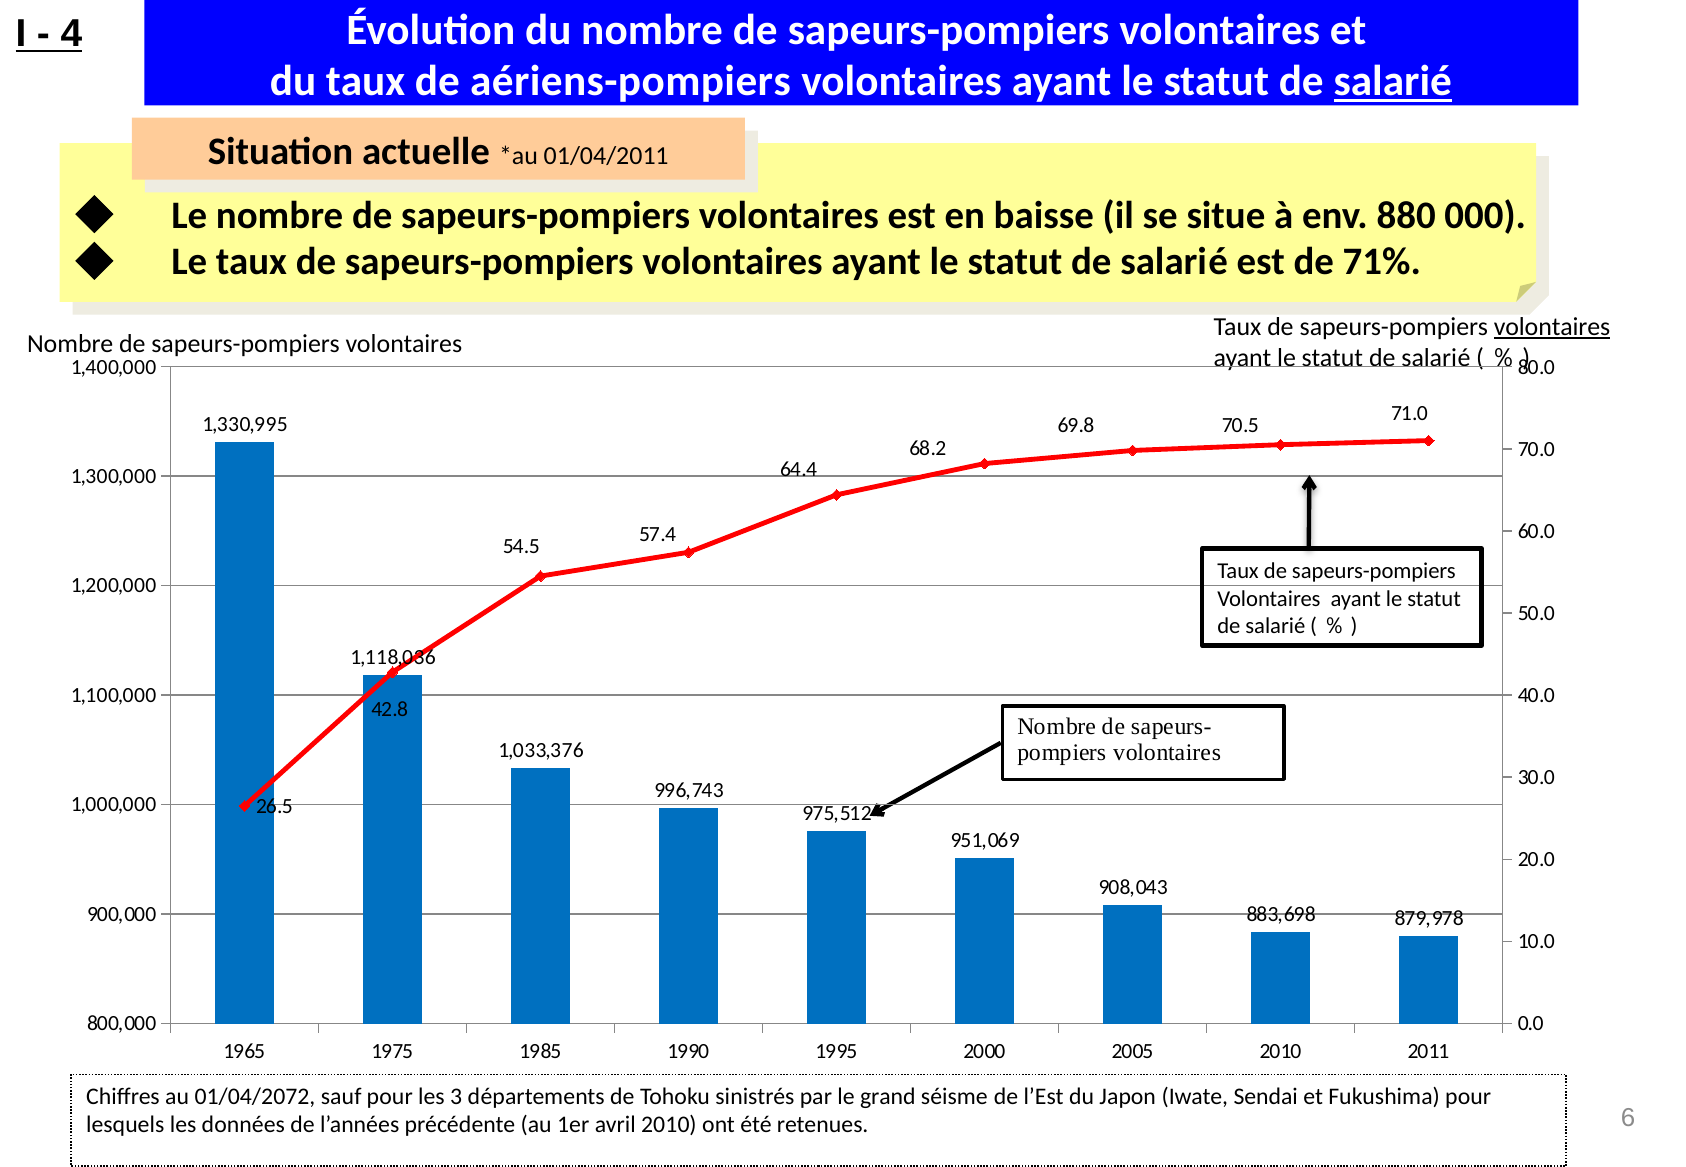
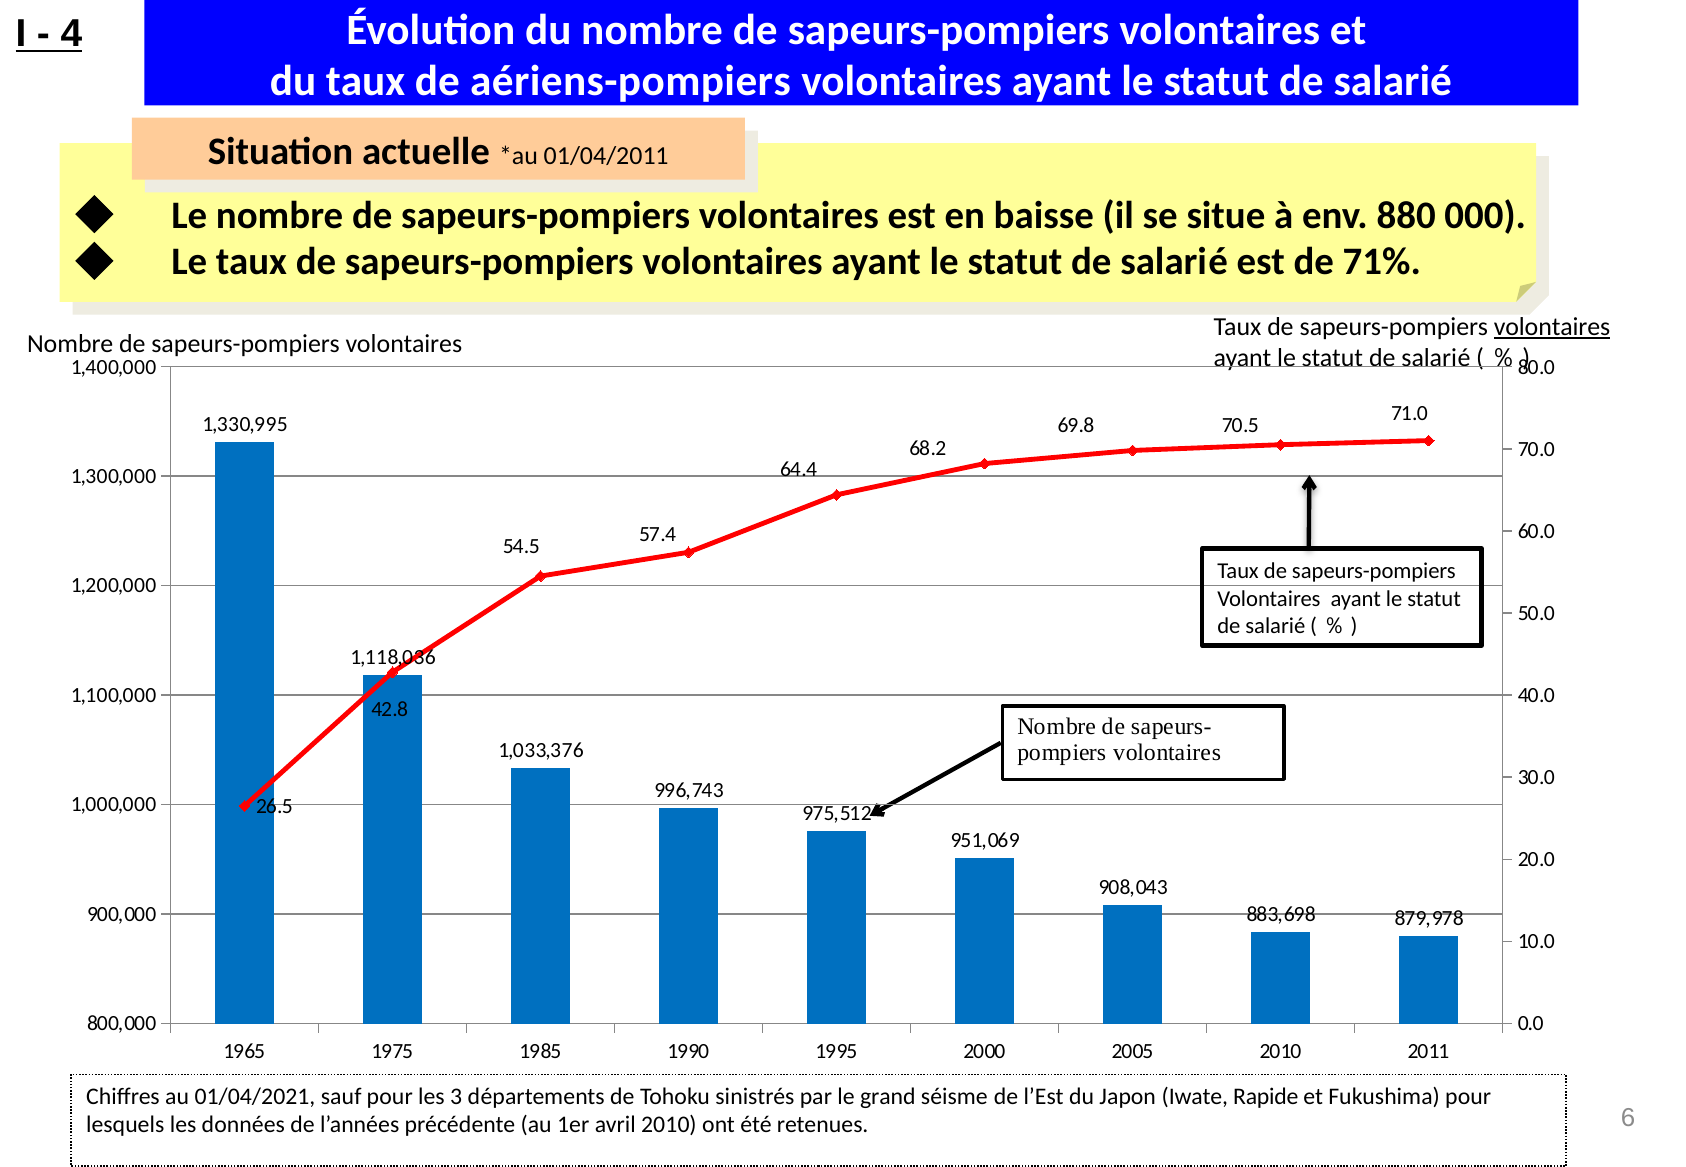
salarié underline: present -> none (1393, 82)
01/04/2072: 01/04/2072 -> 01/04/2021 (255, 1097)
Sendai: Sendai -> Rapide (1266, 1097)
